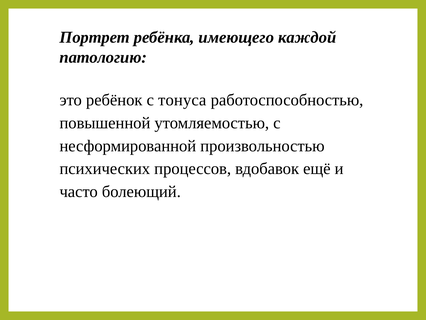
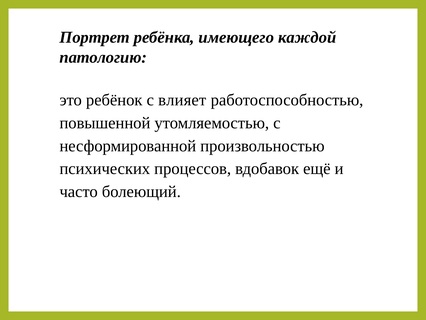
тонуса: тонуса -> влияет (182, 100)
